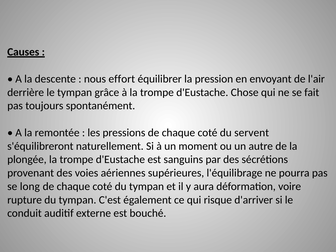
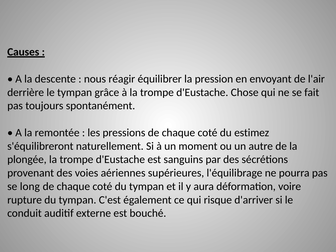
effort: effort -> réagir (122, 79)
servent: servent -> estimez (252, 133)
